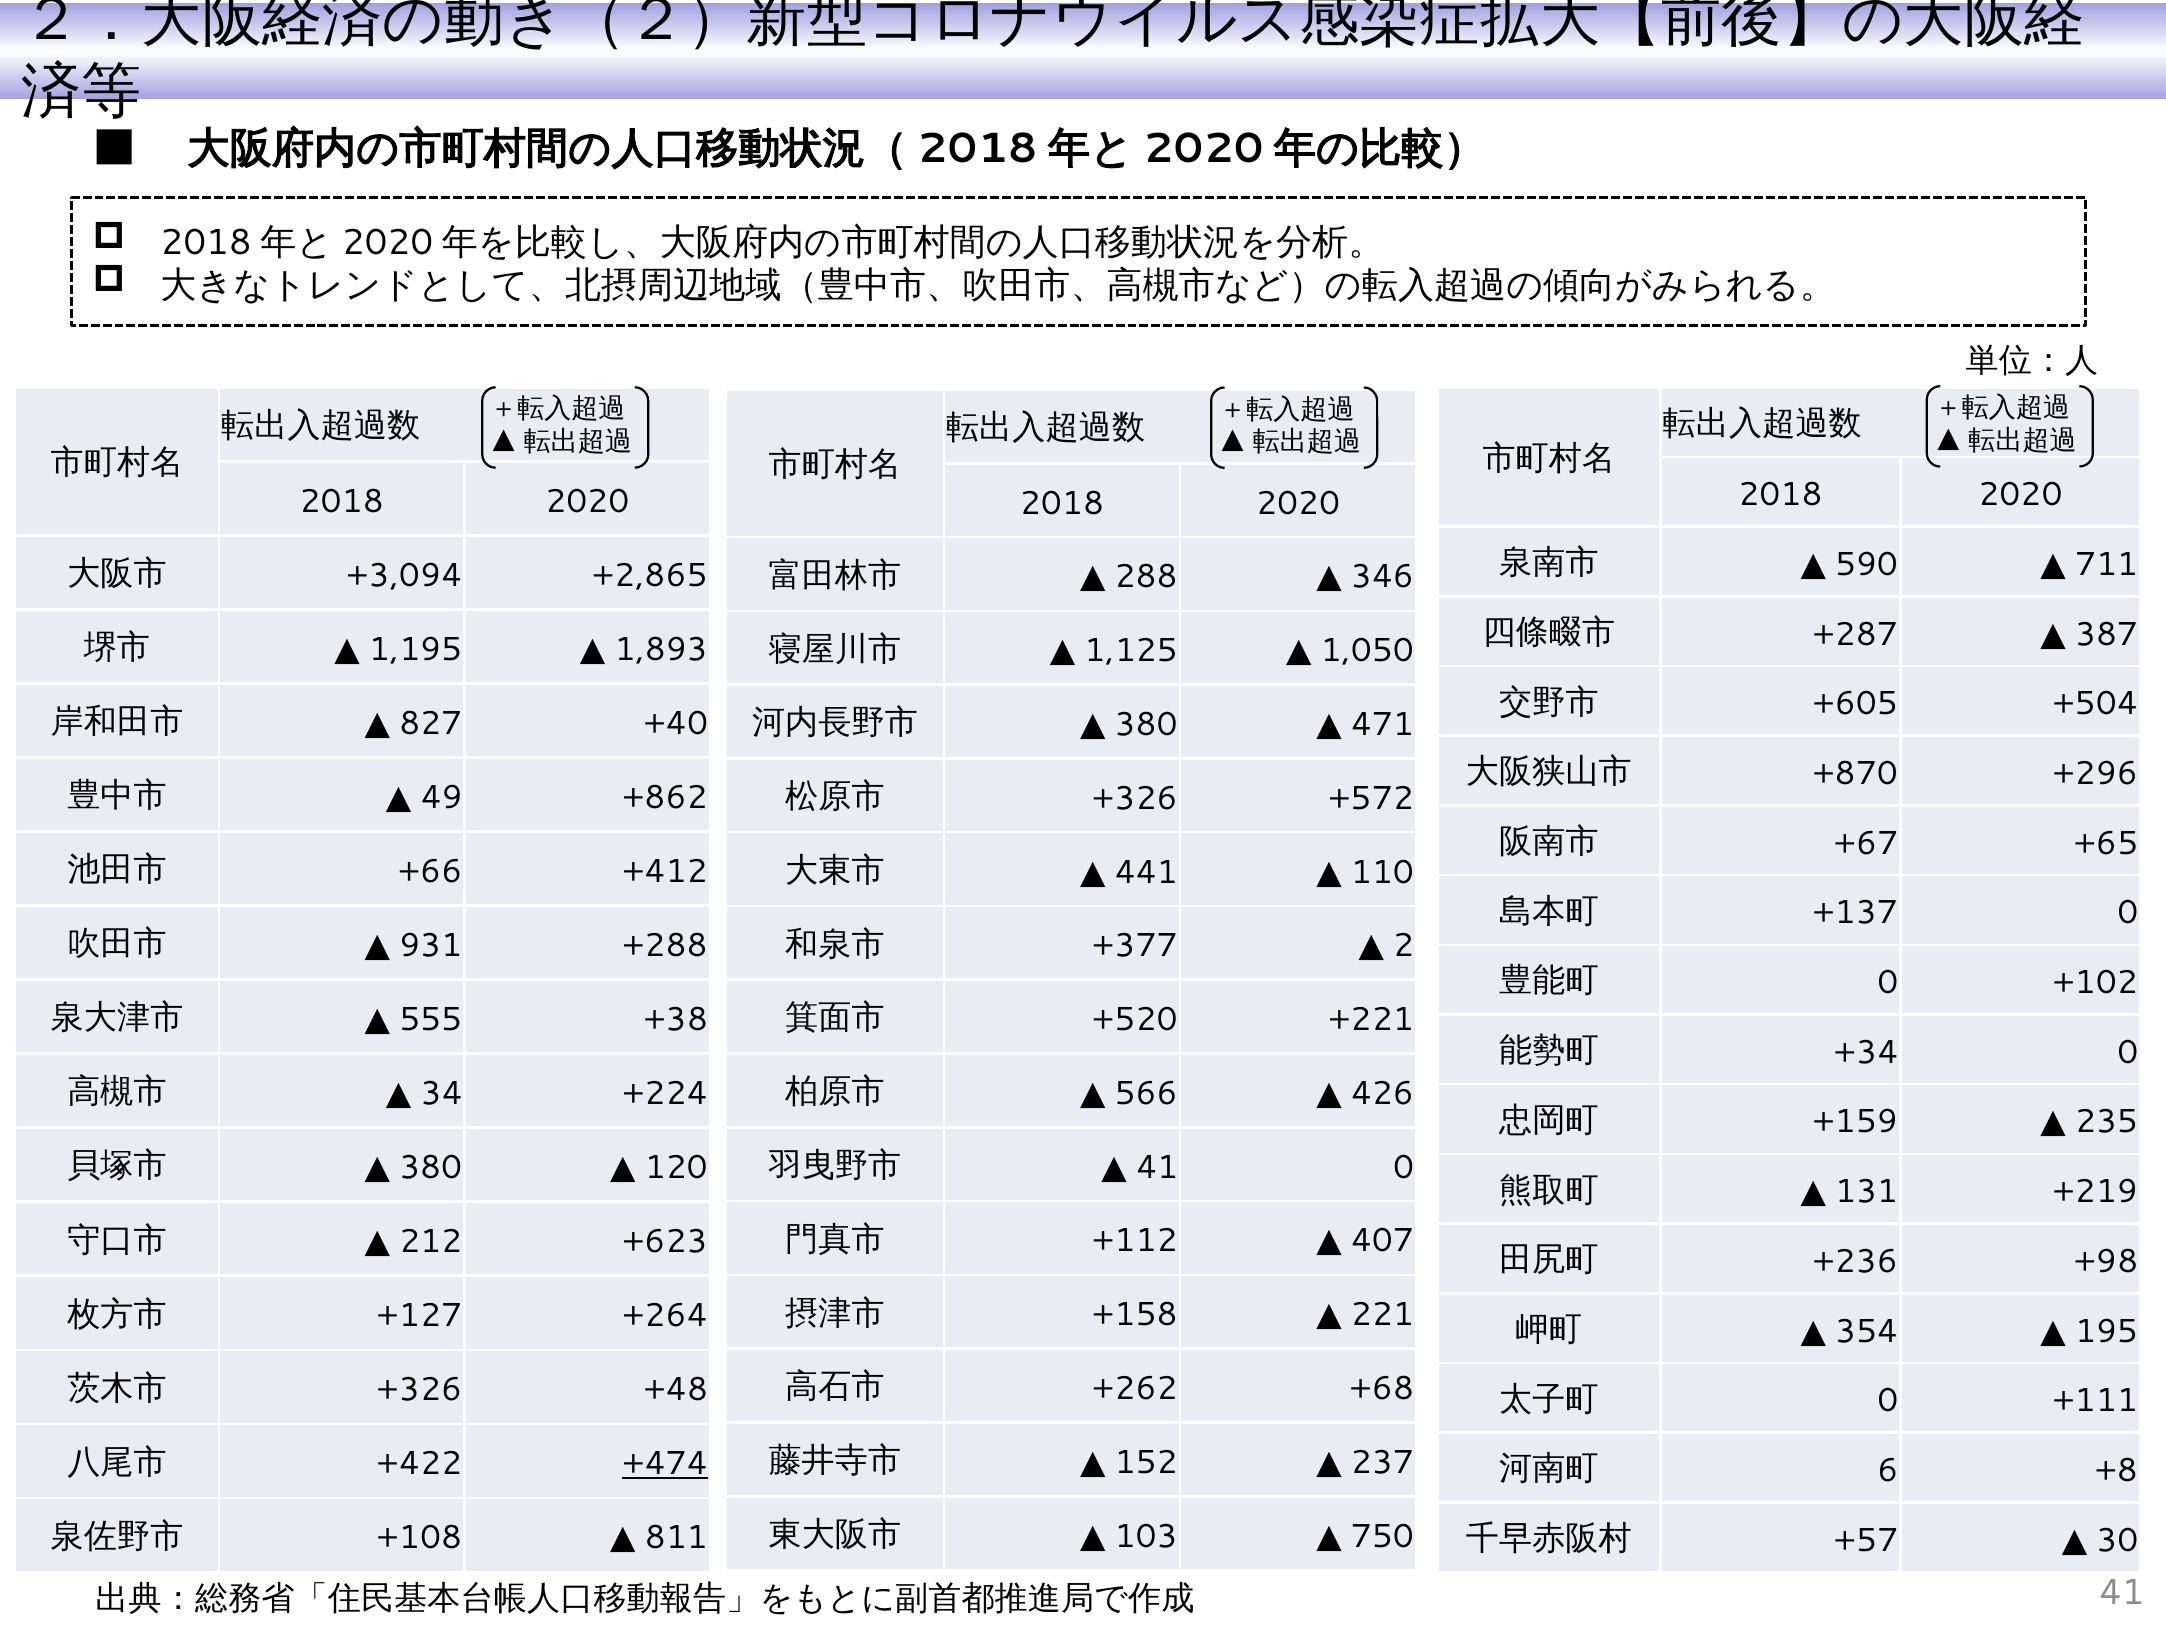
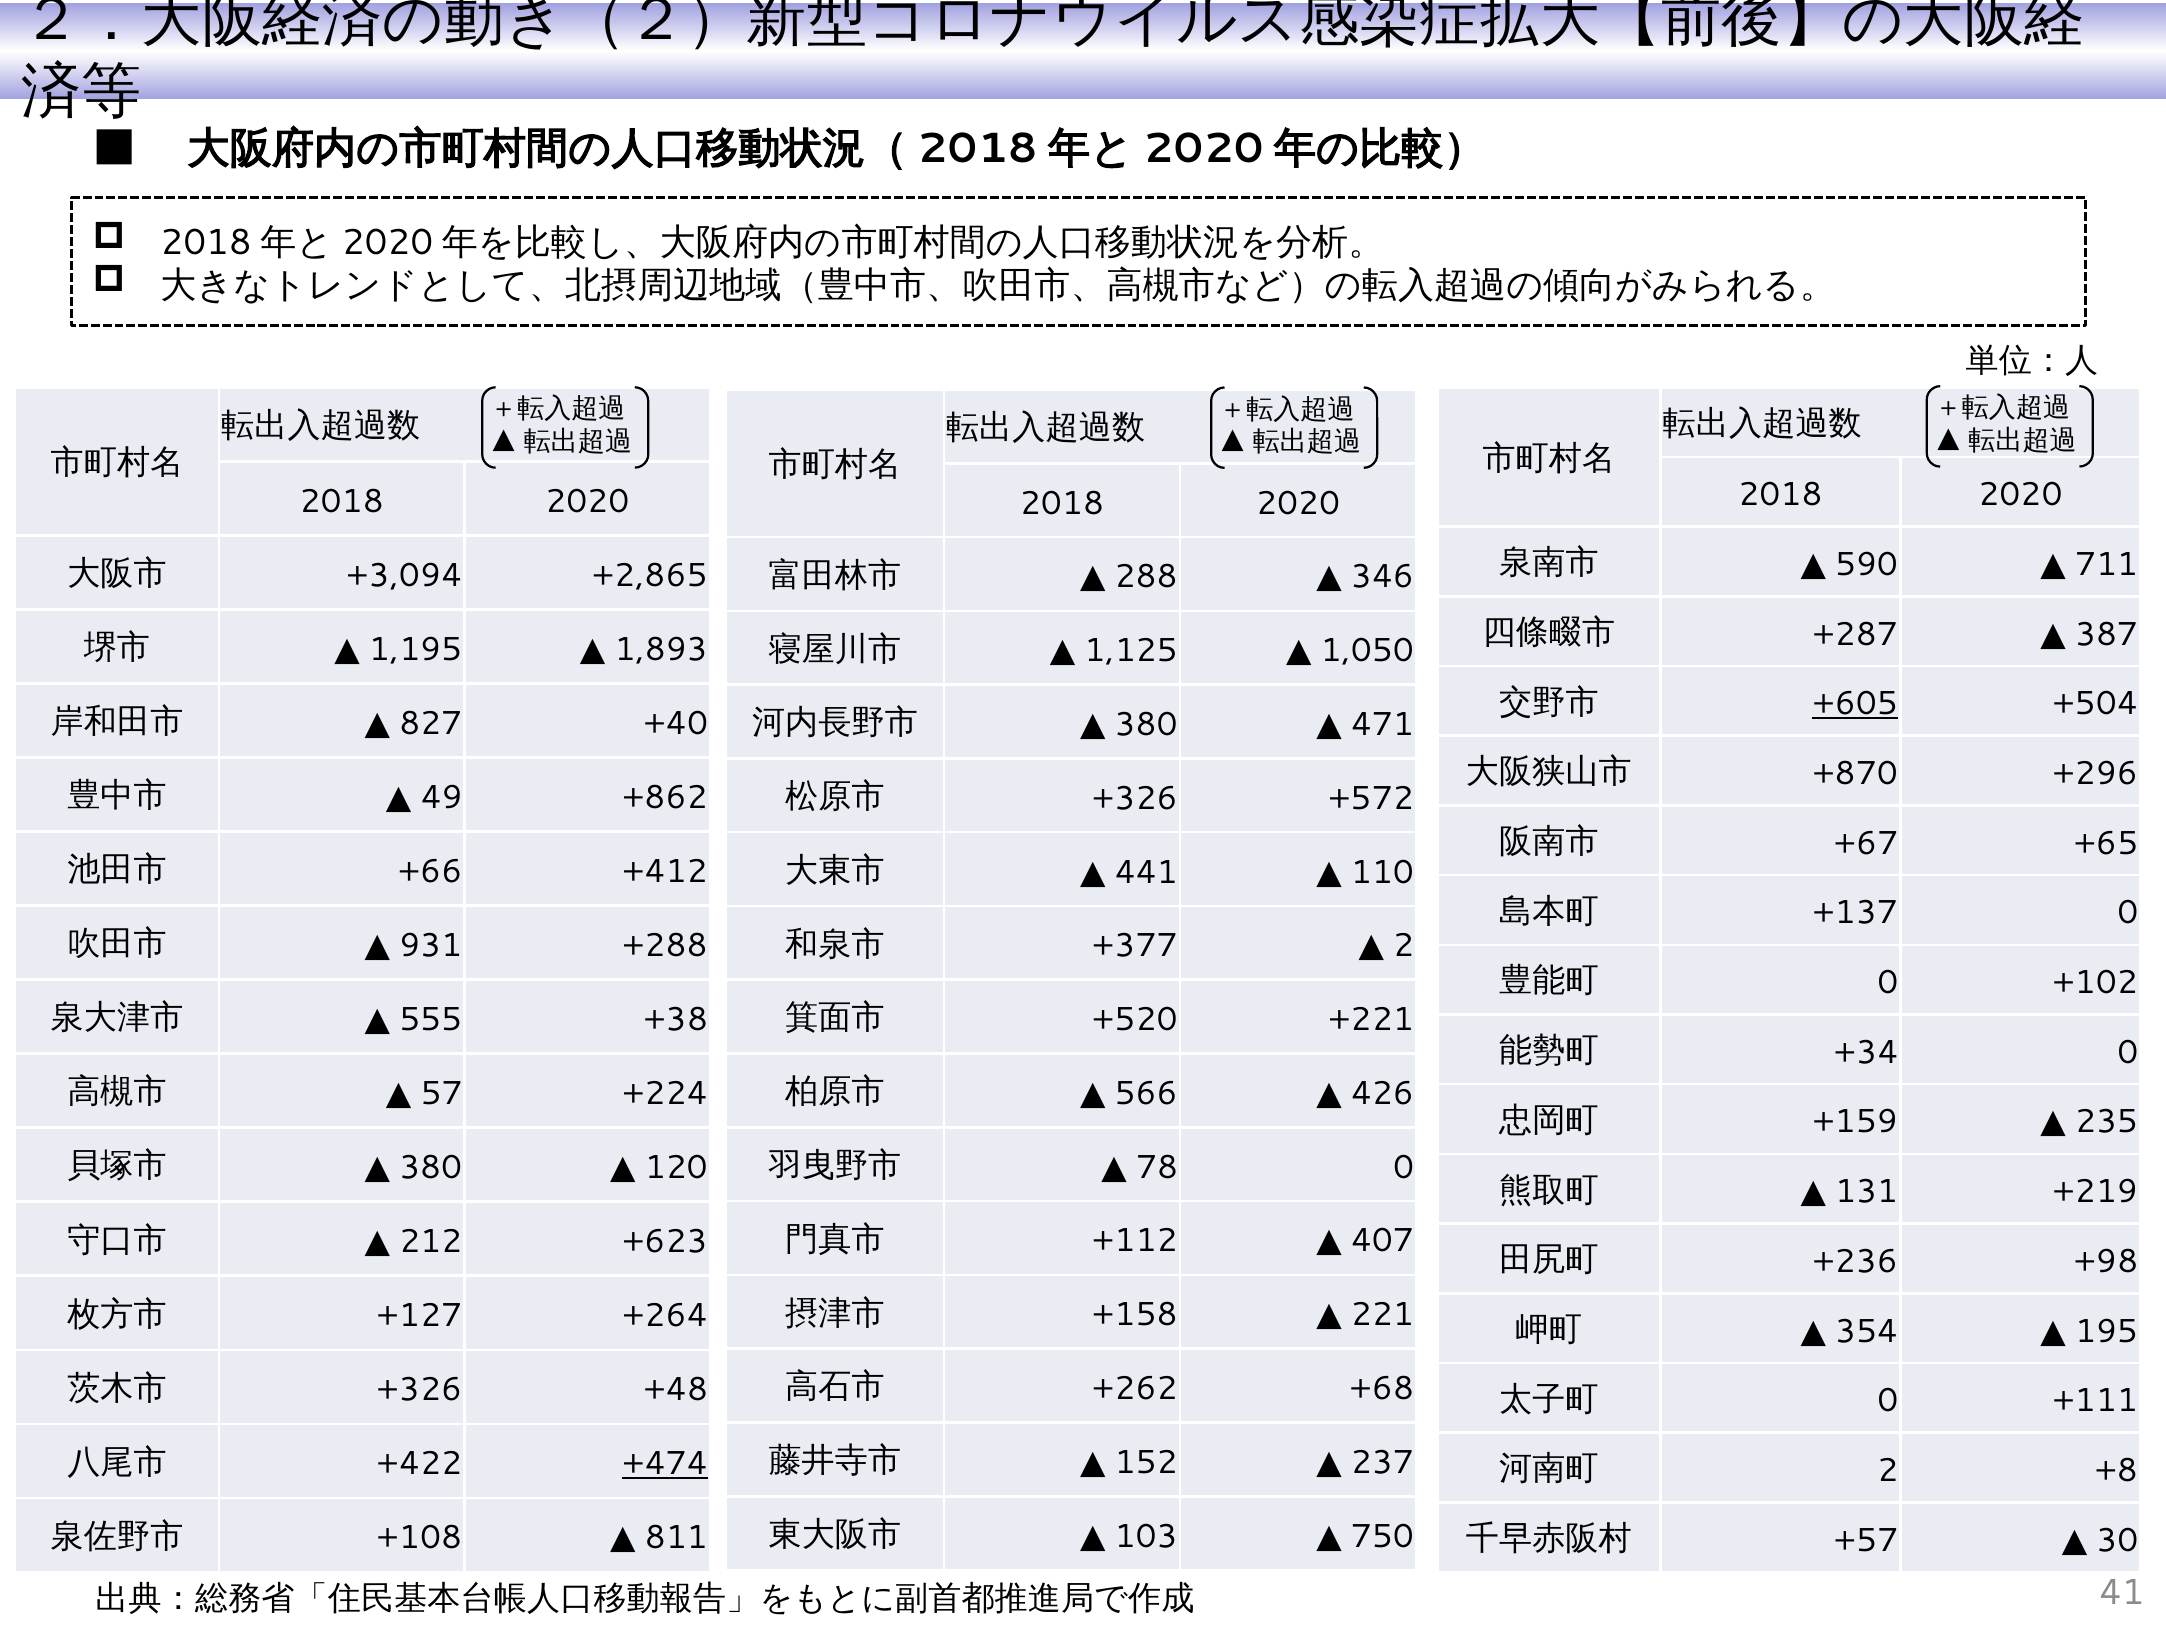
+605 underline: none -> present (1855, 704)
34: 34 -> 57 (442, 1093)
41: 41 -> 78 (1157, 1167)
6: 6 -> 2 (1888, 1470)
